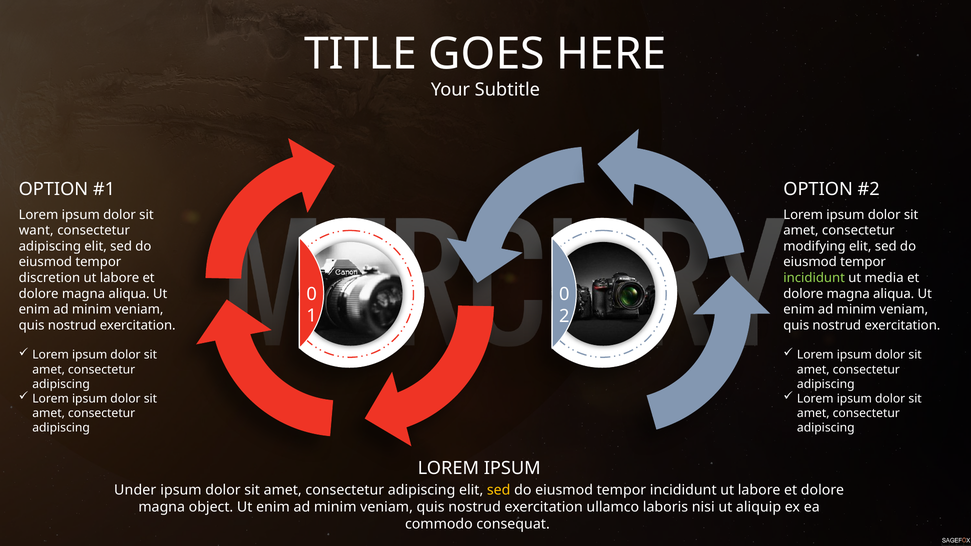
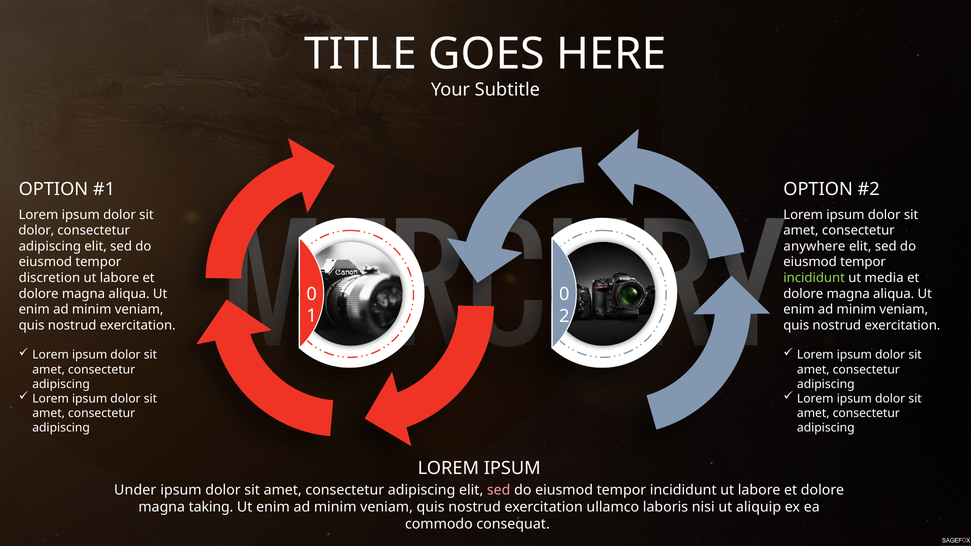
want: want -> dolor (36, 231)
modifying: modifying -> anywhere (814, 246)
sed colour: yellow -> pink (499, 490)
object: object -> taking (211, 507)
